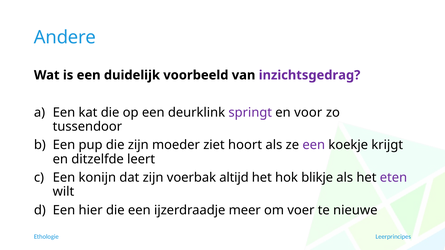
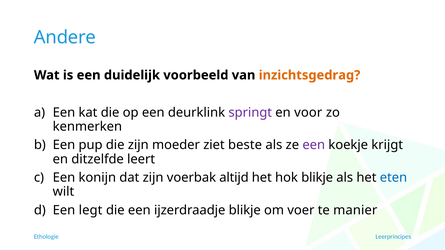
inzichtsgedrag colour: purple -> orange (310, 75)
tussendoor: tussendoor -> kenmerken (87, 127)
hoort: hoort -> beste (245, 145)
eten colour: purple -> blue (393, 178)
hier: hier -> legt (91, 211)
ijzerdraadje meer: meer -> blikje (245, 211)
nieuwe: nieuwe -> manier (355, 211)
